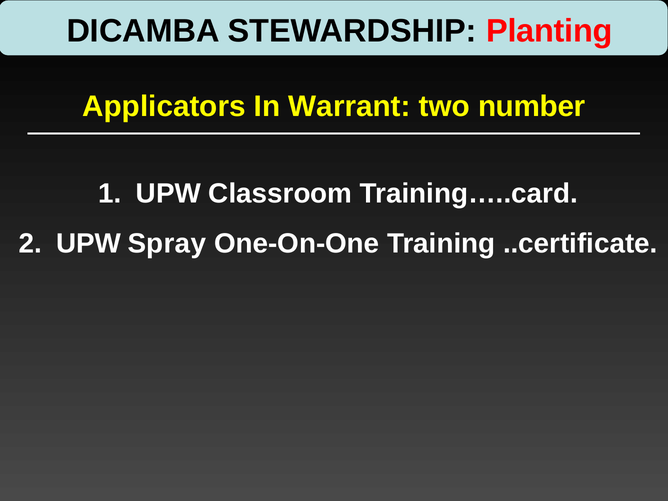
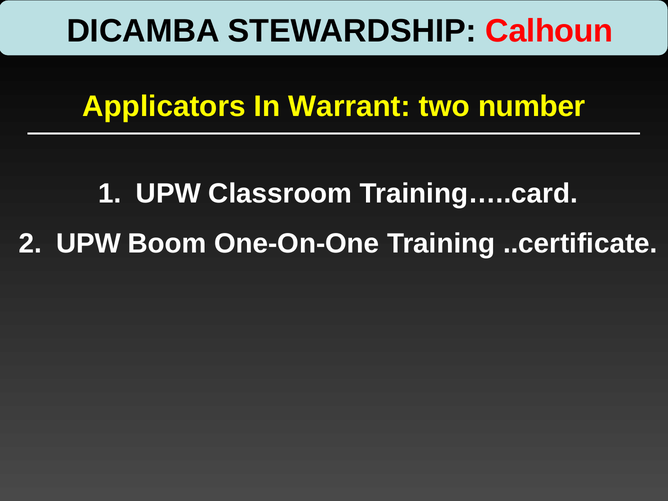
Planting: Planting -> Calhoun (549, 31)
Spray: Spray -> Boom (167, 244)
